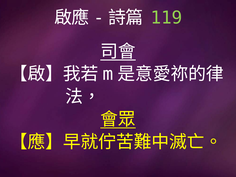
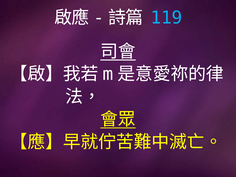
119 colour: light green -> light blue (166, 18)
